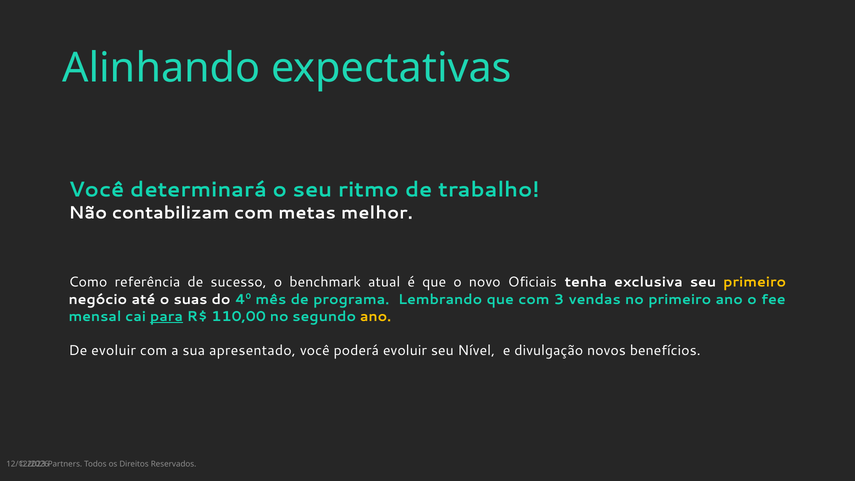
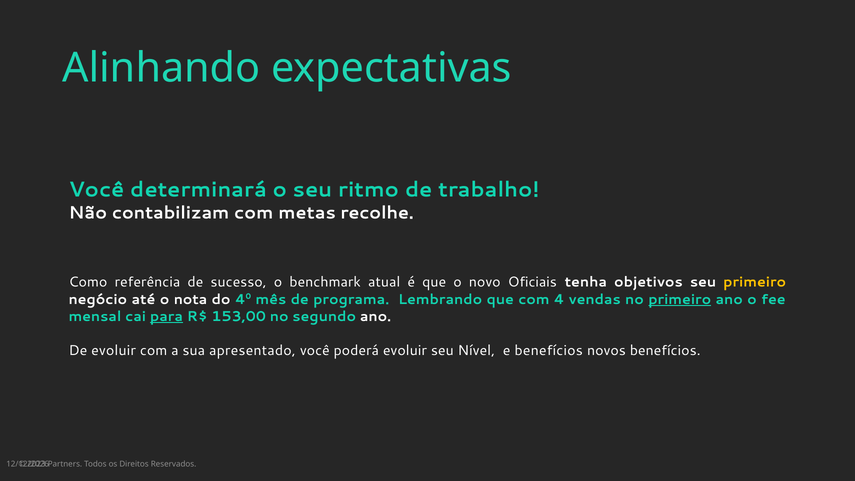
melhor: melhor -> recolhe (377, 213)
exclusiva: exclusiva -> objetivos (648, 282)
suas: suas -> nota (191, 299)
3: 3 -> 4 (559, 299)
primeiro underline: none -> present (680, 299)
110,00: 110,00 -> 153,00 (239, 316)
ano colour: yellow -> white (376, 316)
e divulgação: divulgação -> benefícios (549, 351)
